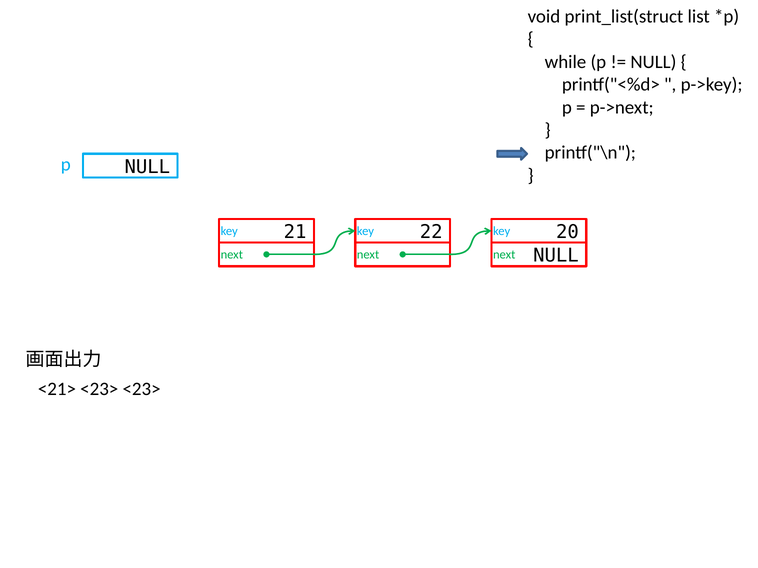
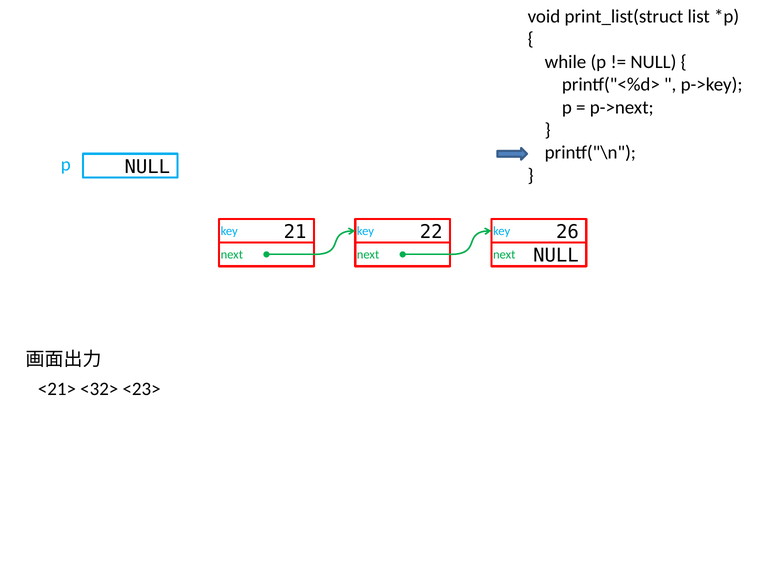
20: 20 -> 26 (567, 232)
<21> <23>: <23> -> <32> (99, 389)
